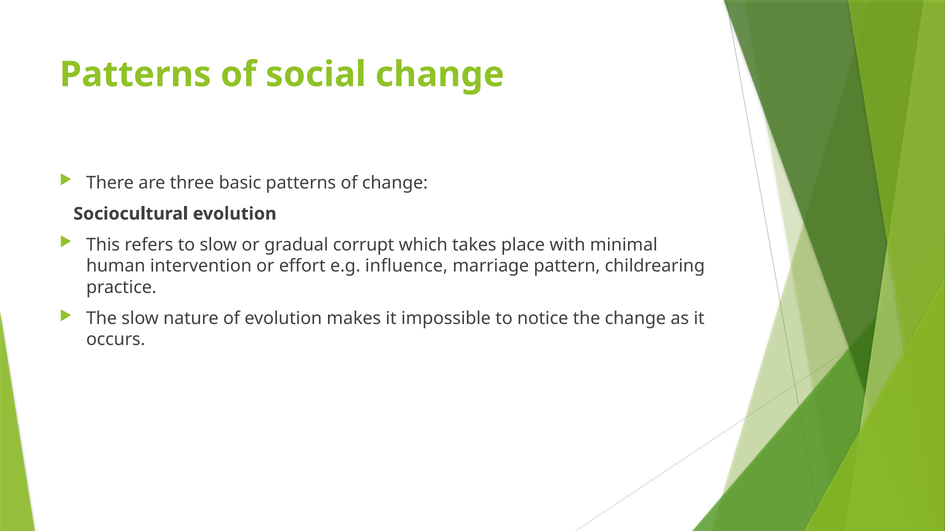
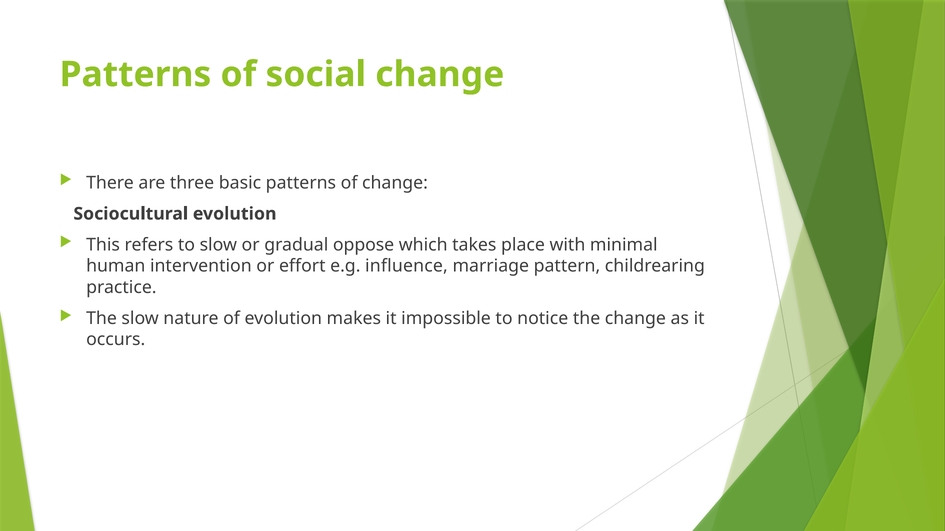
corrupt: corrupt -> oppose (364, 245)
